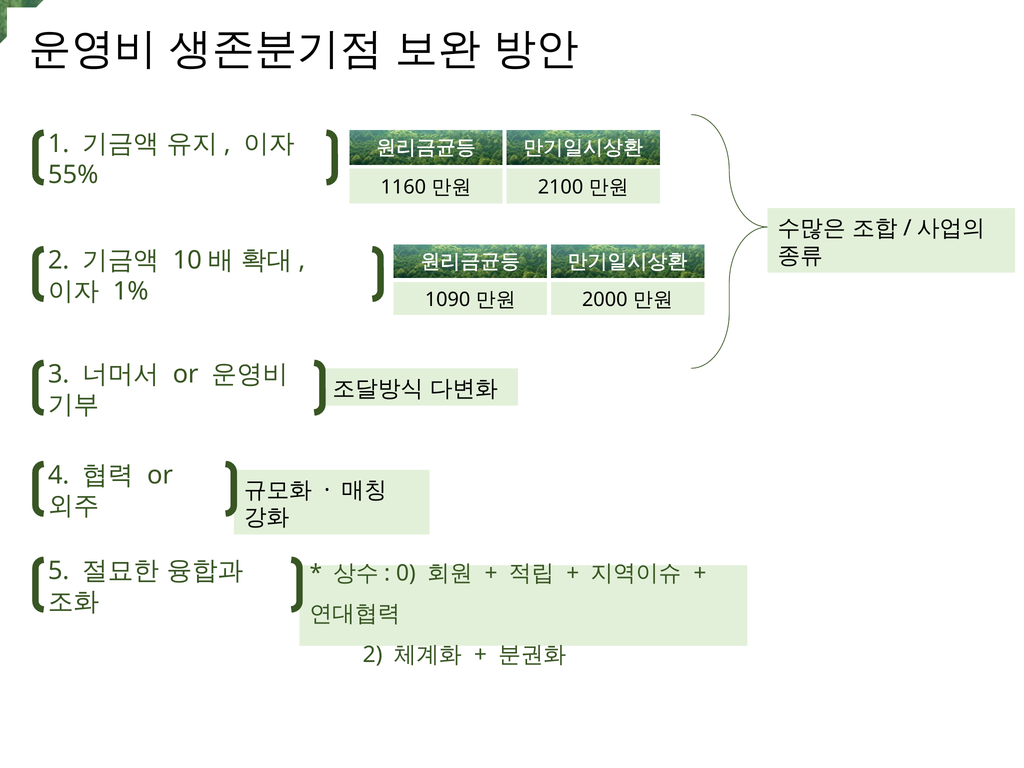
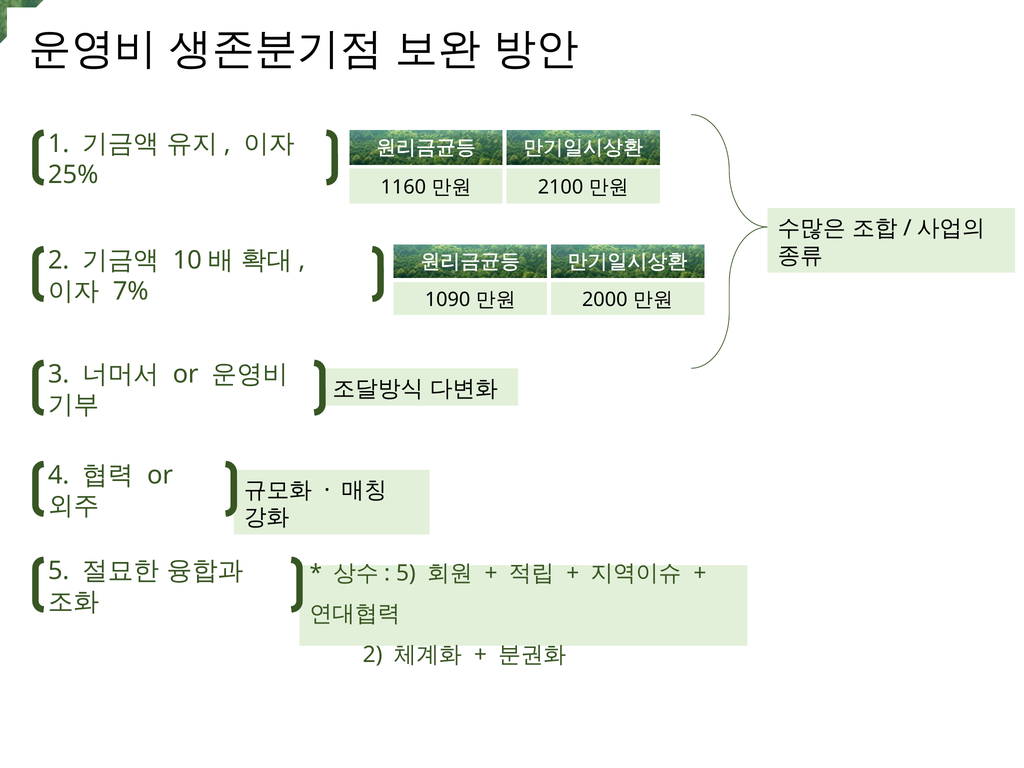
55%: 55% -> 25% (73, 175)
1%: 1% -> 7% (131, 291)
0: 0 -> 5 (406, 573)
